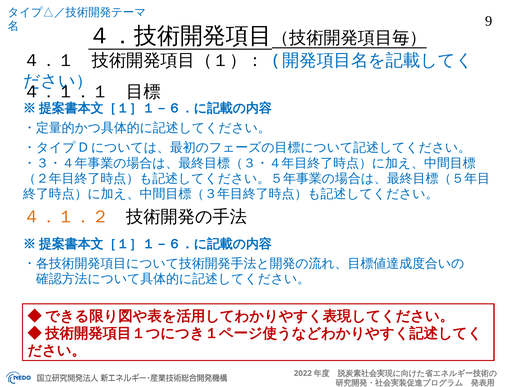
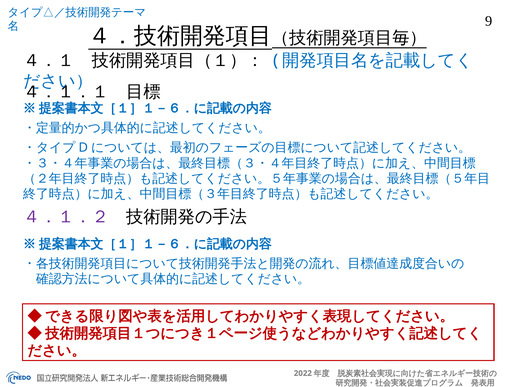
４．１．２ colour: orange -> purple (66, 217)
